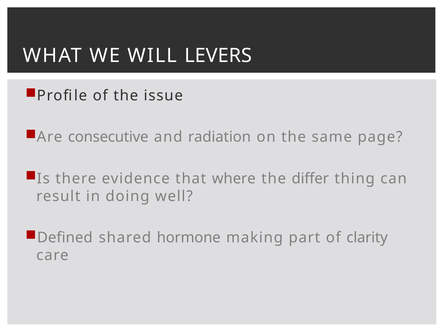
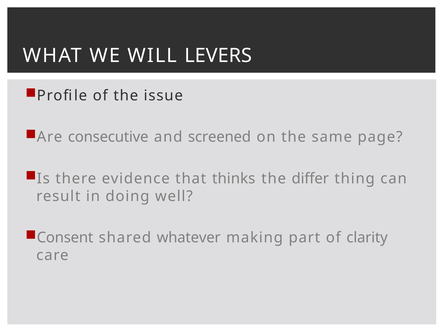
radiation: radiation -> screened (220, 137)
where: where -> thinks (234, 178)
Defined: Defined -> Consent (65, 238)
hormone: hormone -> whatever (189, 238)
